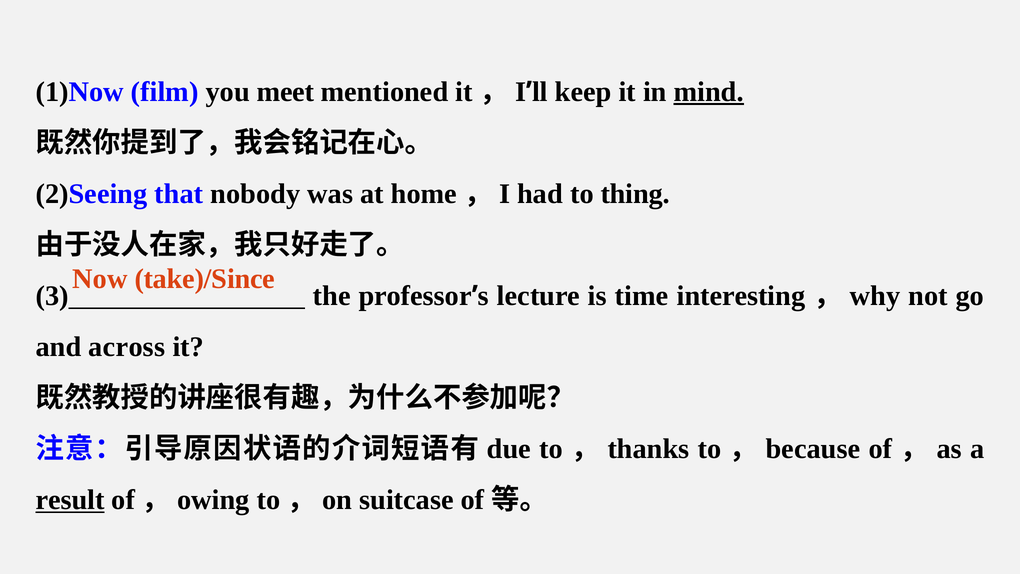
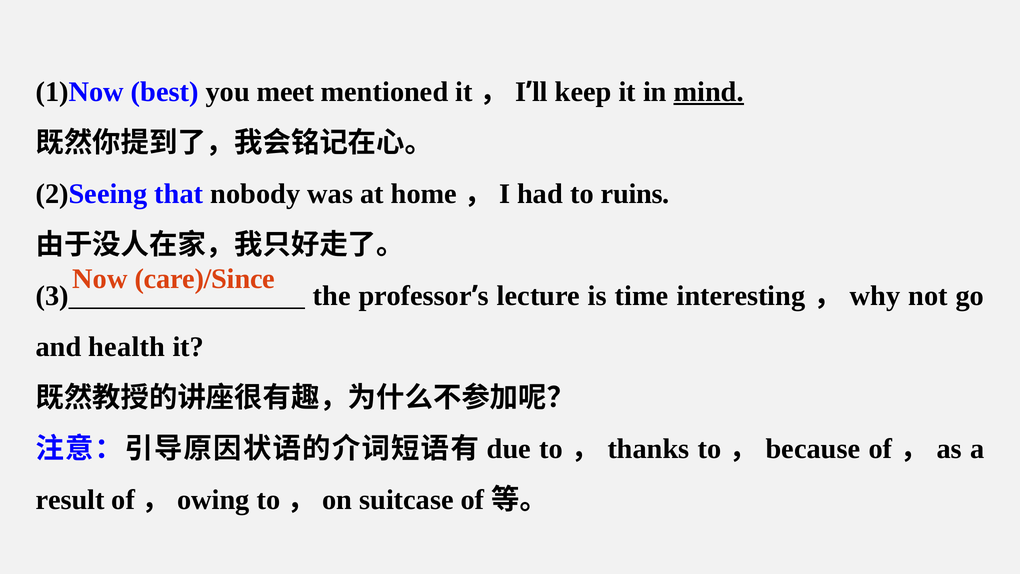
film: film -> best (165, 92)
thing: thing -> ruins (635, 194)
take)/Since: take)/Since -> care)/Since (205, 279)
across: across -> health (127, 347)
result underline: present -> none (70, 500)
